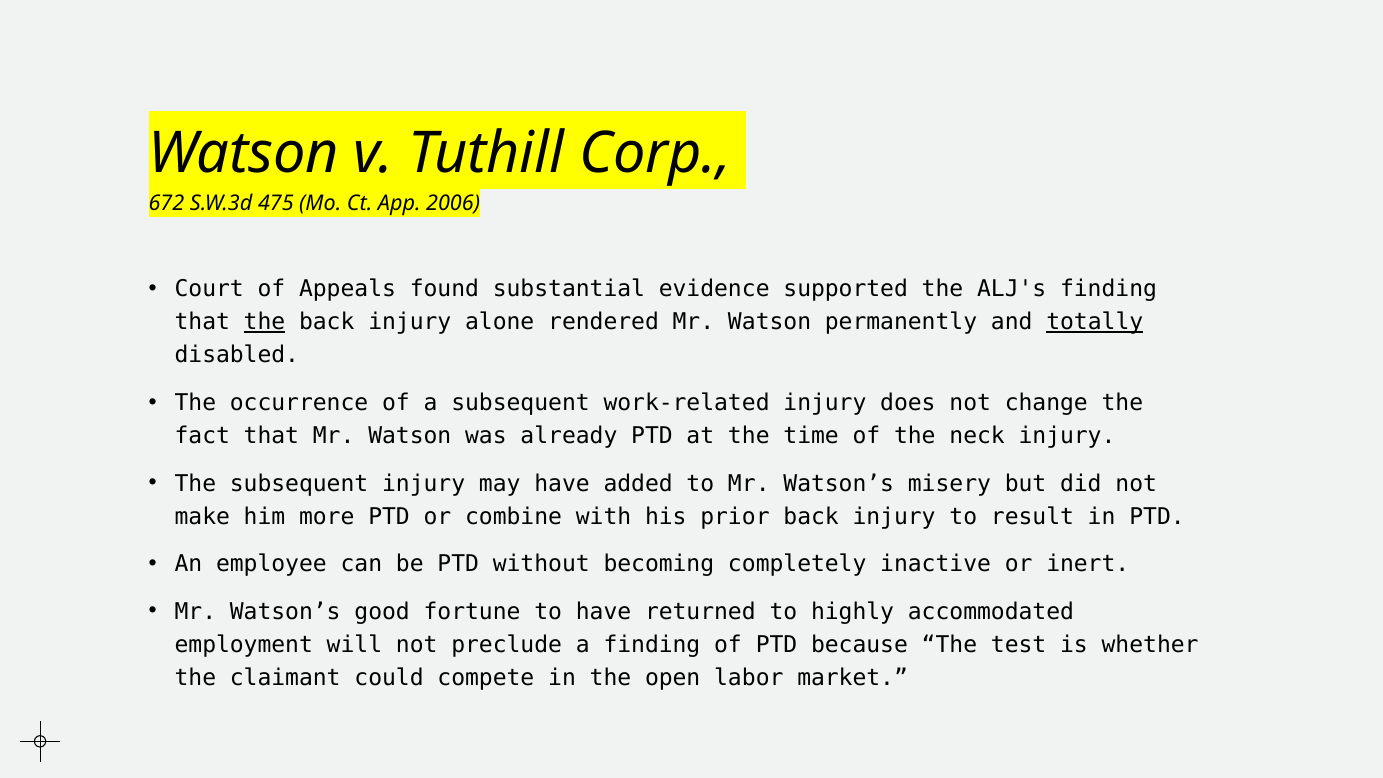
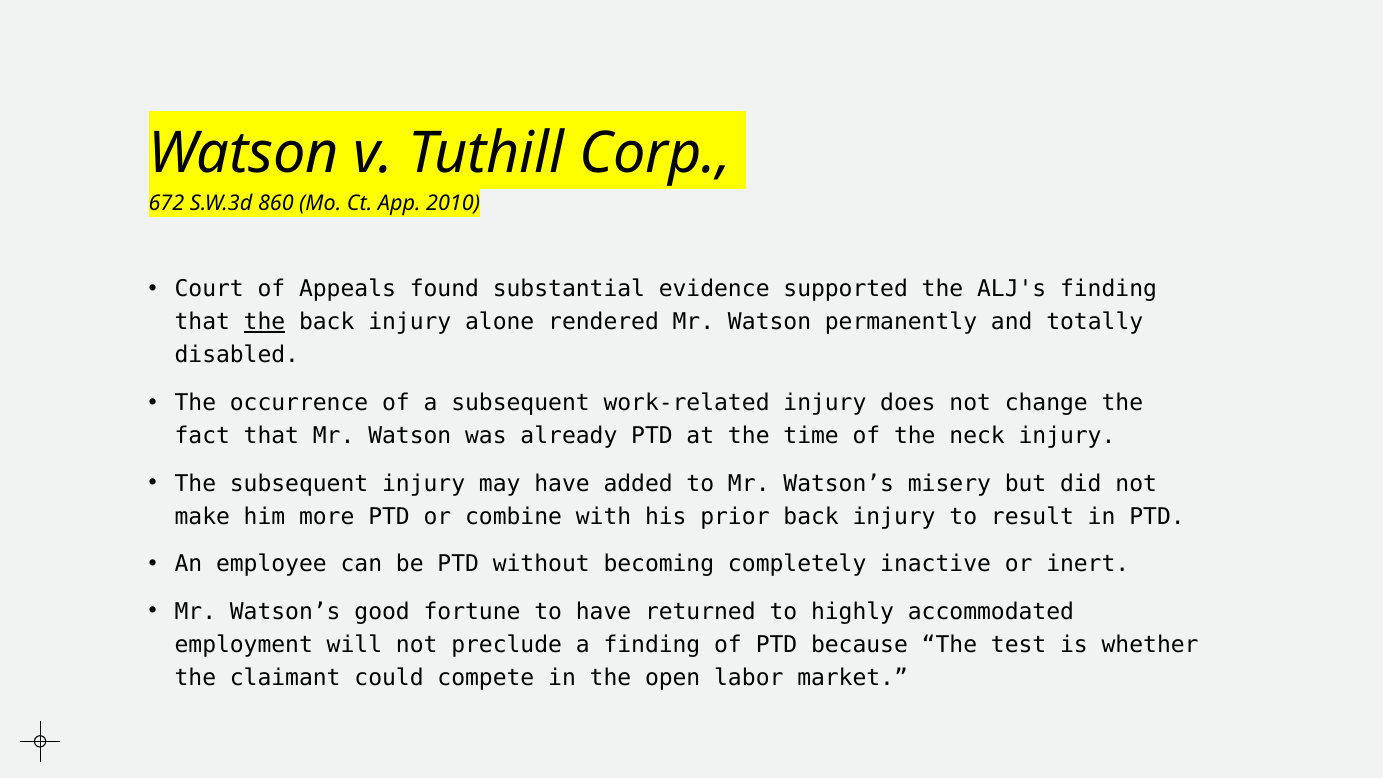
475: 475 -> 860 (276, 204)
2006: 2006 -> 2010 (453, 204)
totally underline: present -> none (1095, 322)
